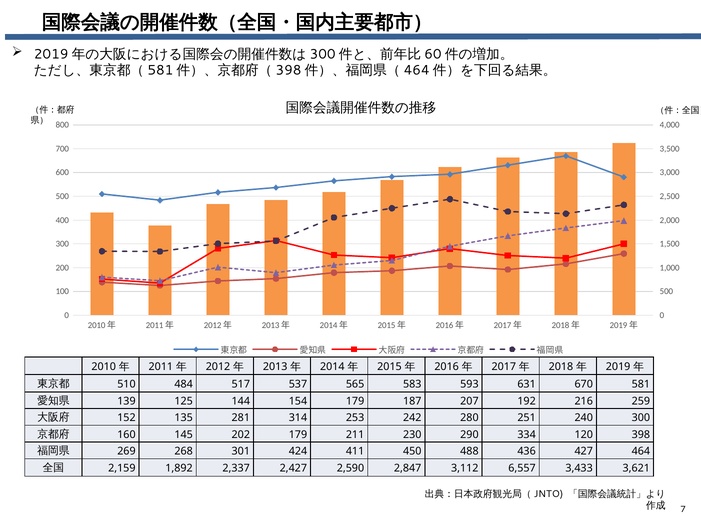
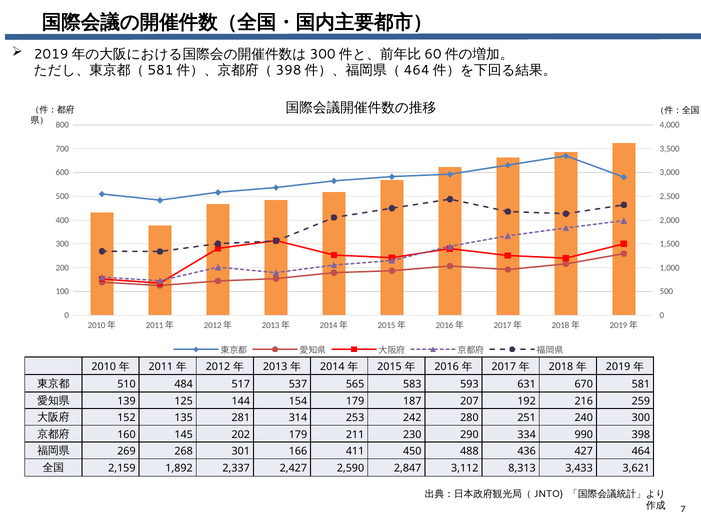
120: 120 -> 990 (584, 434)
424: 424 -> 166 (298, 451)
6,557: 6,557 -> 8,313 (522, 468)
